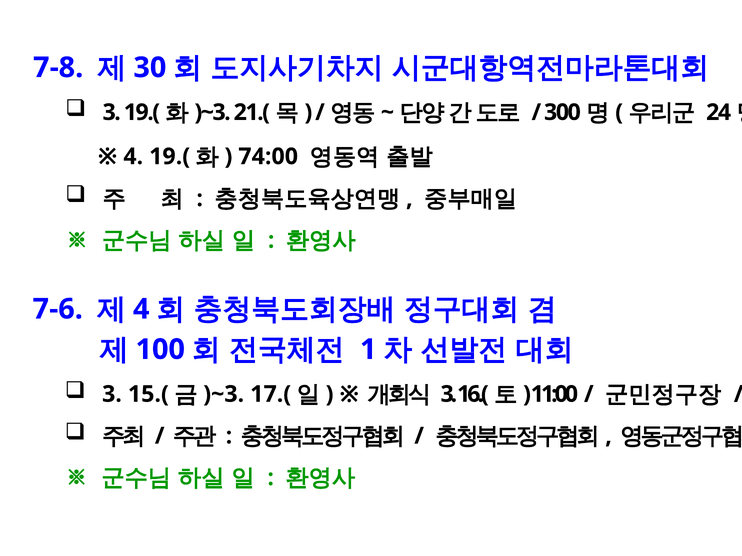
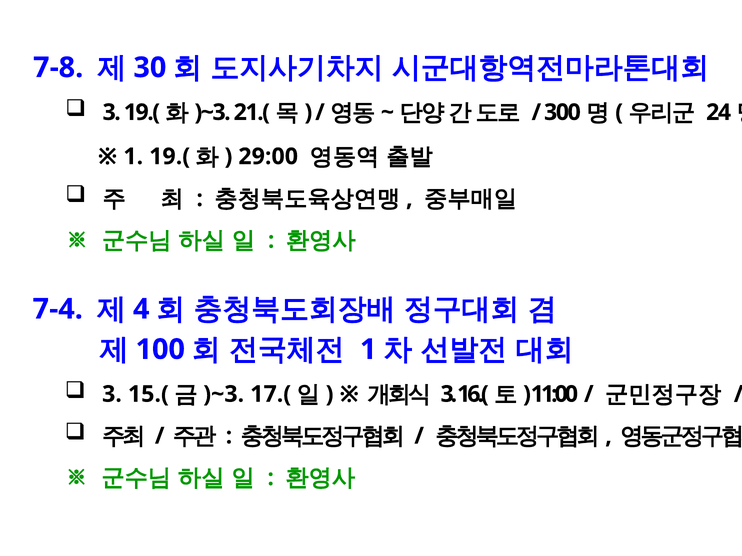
4: 4 -> 1 (133, 157)
74:00: 74:00 -> 29:00 (268, 157)
7-6: 7-6 -> 7-4 (58, 309)
